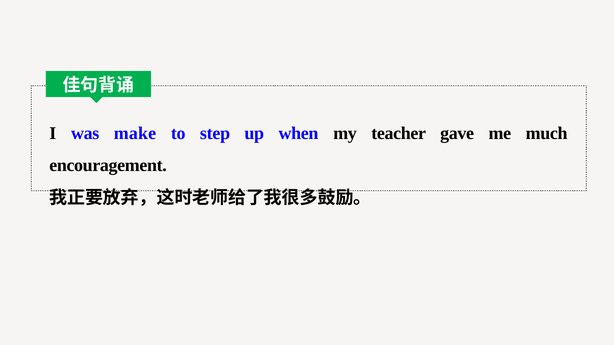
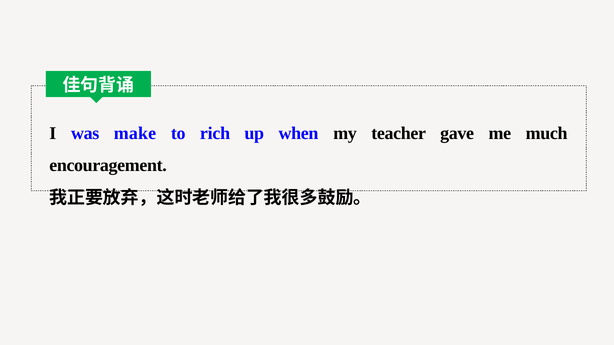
step: step -> rich (215, 133)
